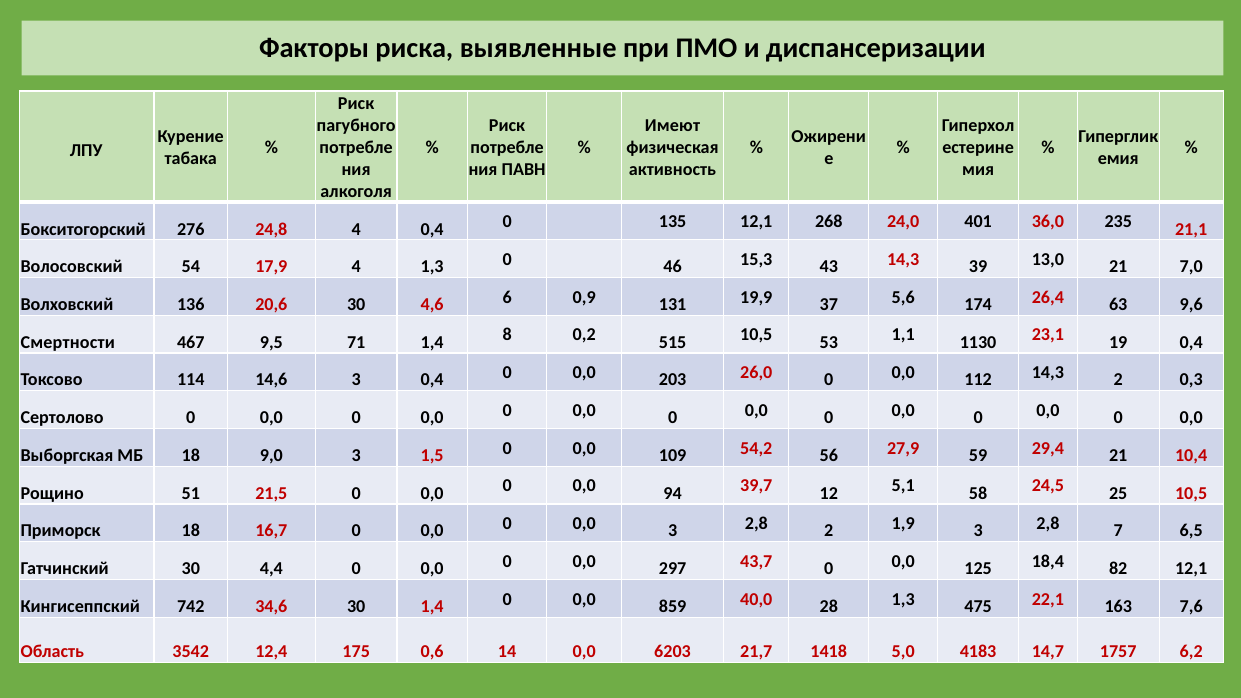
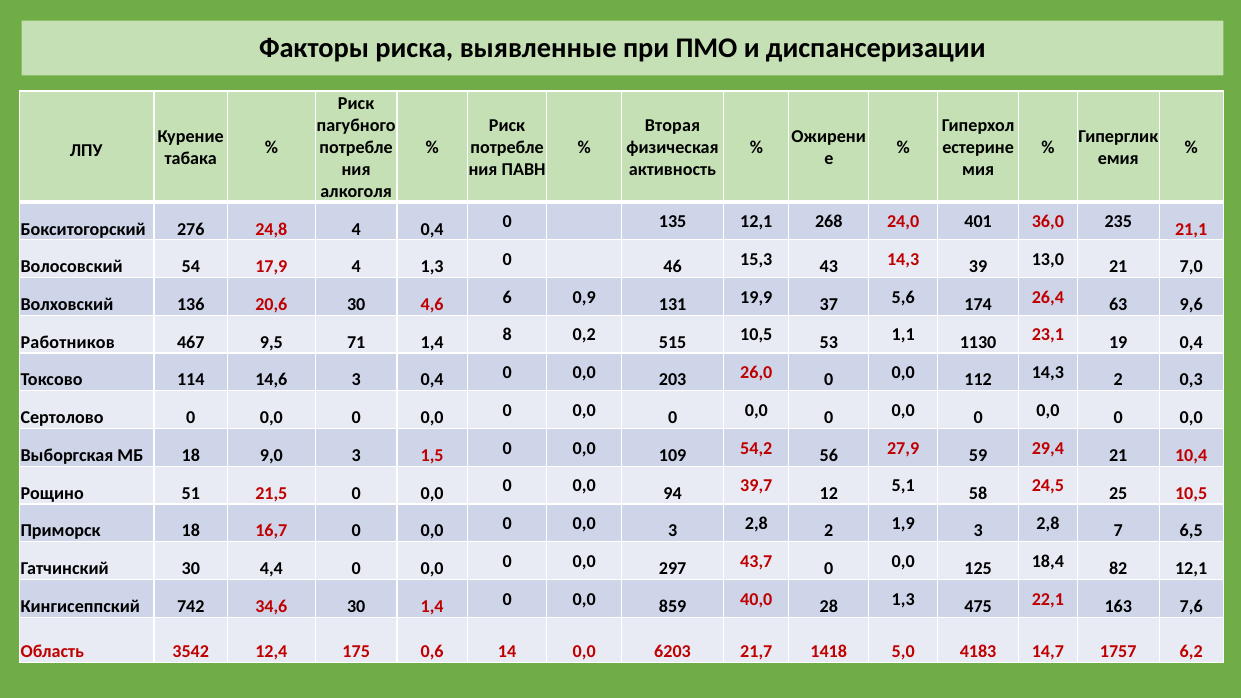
Имеют: Имеют -> Вторая (672, 125)
Смертности: Смертности -> Работников (68, 342)
